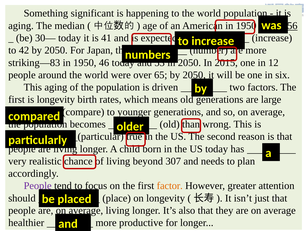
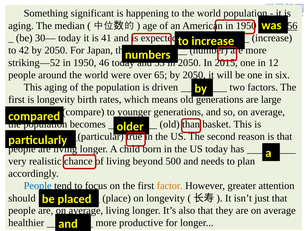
striking—83: striking—83 -> striking—52 (34, 63)
wrong: wrong -> basket (217, 124)
307: 307 -> 500 (173, 161)
People colour: purple -> blue (38, 186)
